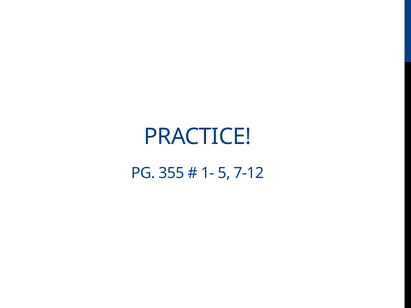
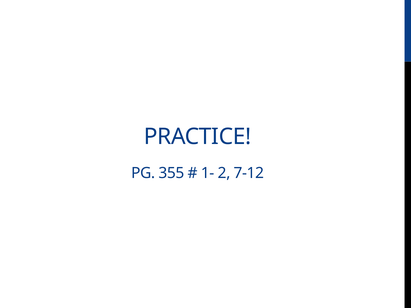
5: 5 -> 2 (224, 173)
